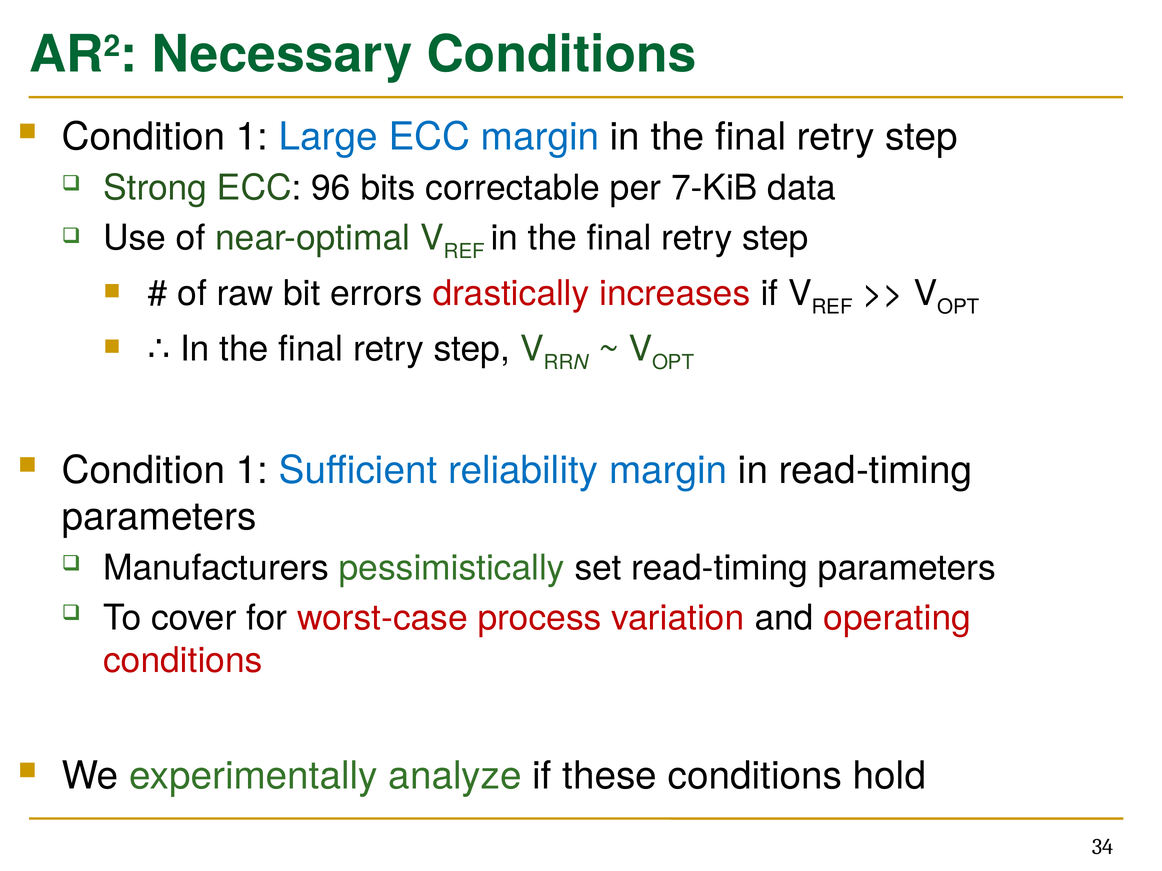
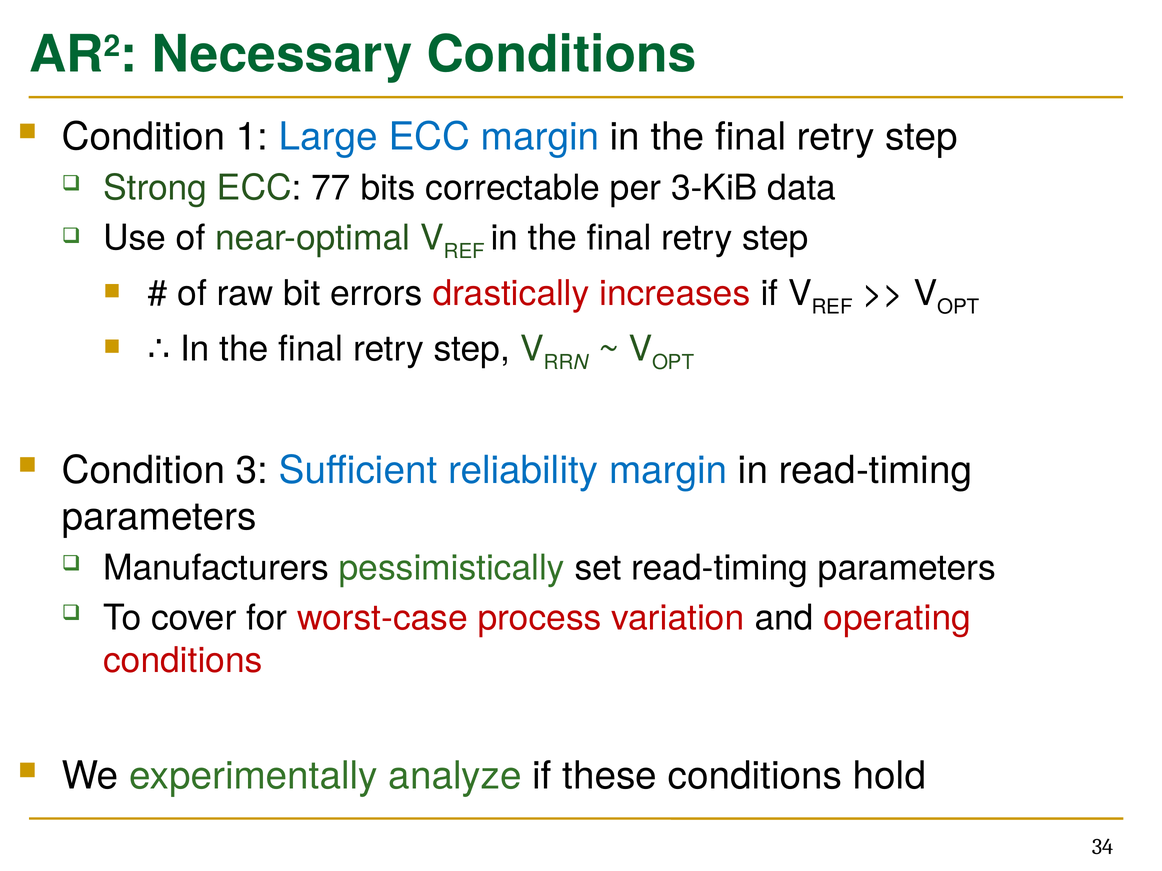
96: 96 -> 77 (331, 188)
7-KiB: 7-KiB -> 3-KiB (714, 188)
1: 1 -> 3 (252, 471)
